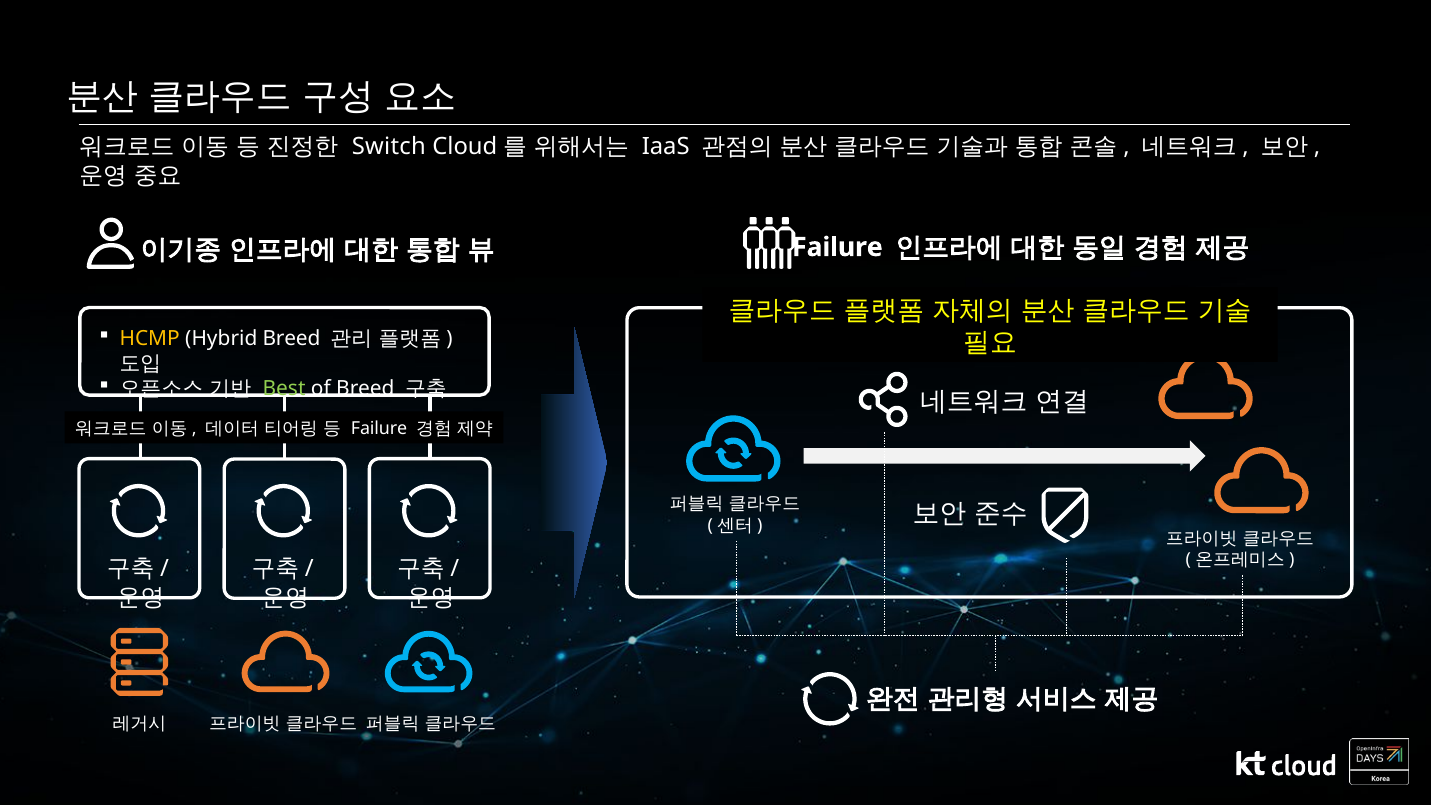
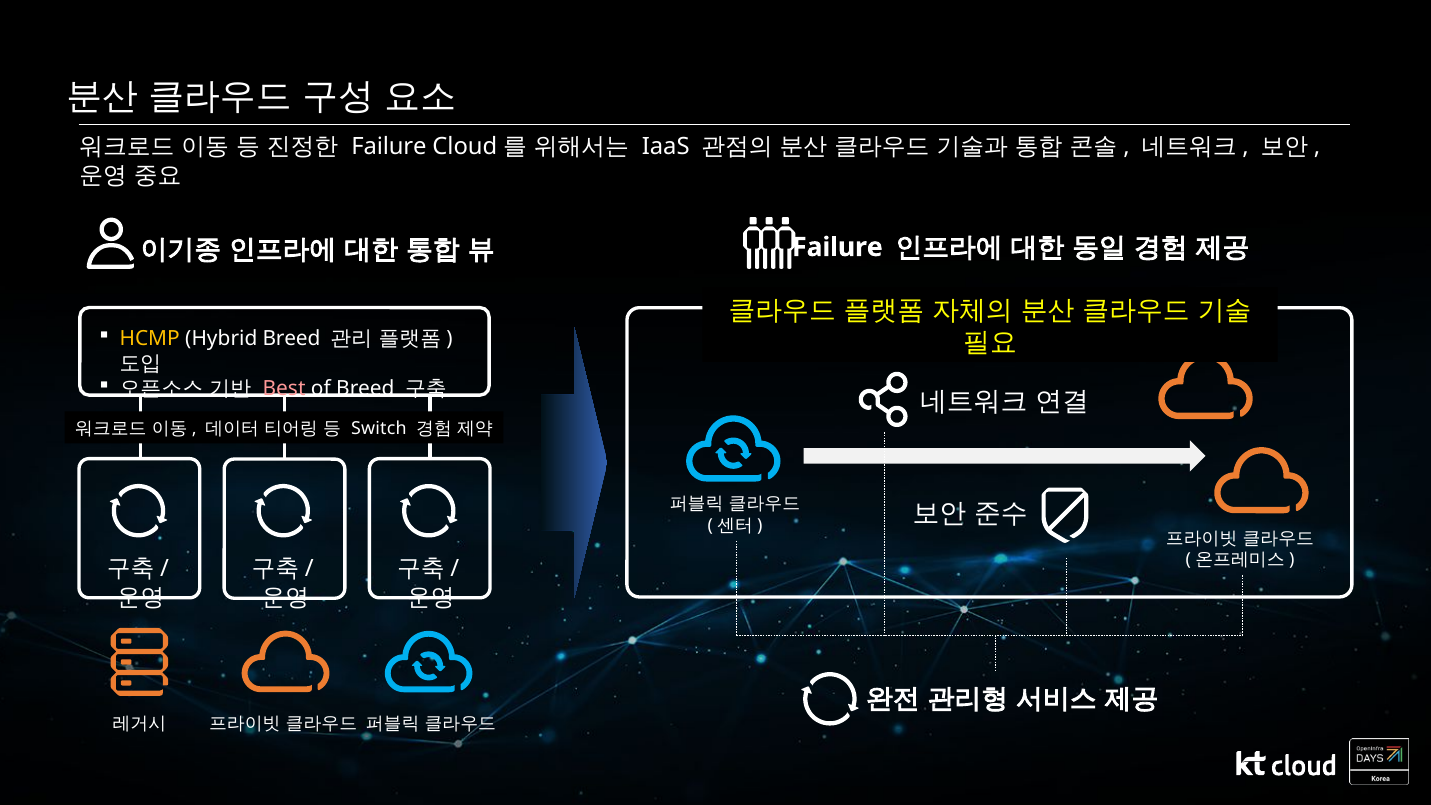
Switch: Switch -> Failure (389, 147)
Best colour: light green -> pink (284, 389)
Failure: Failure -> Switch (379, 429)
